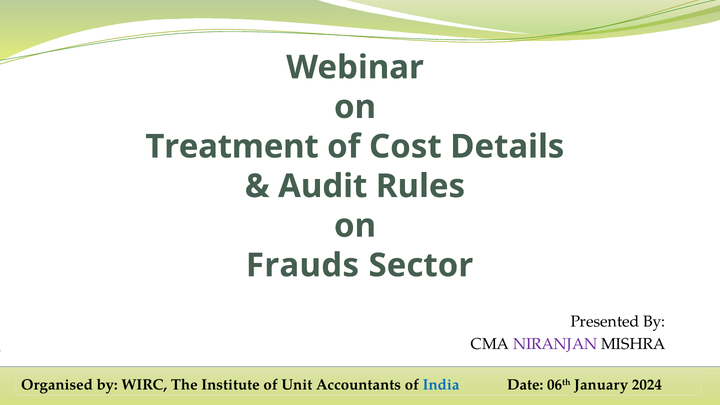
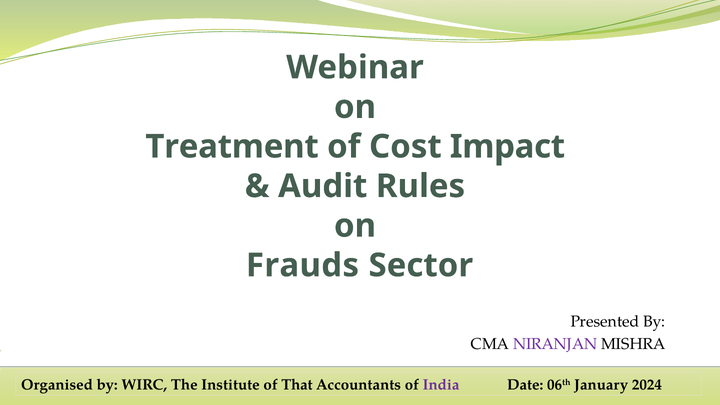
Details: Details -> Impact (507, 147)
Unit: Unit -> That (297, 385)
India colour: blue -> purple (441, 385)
